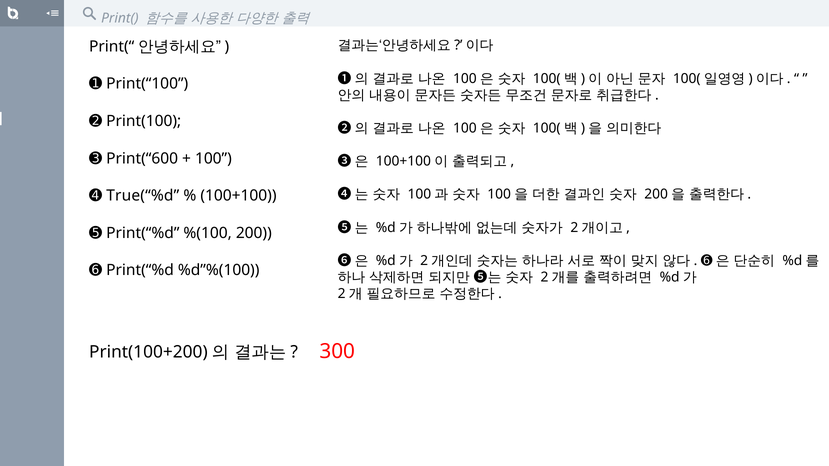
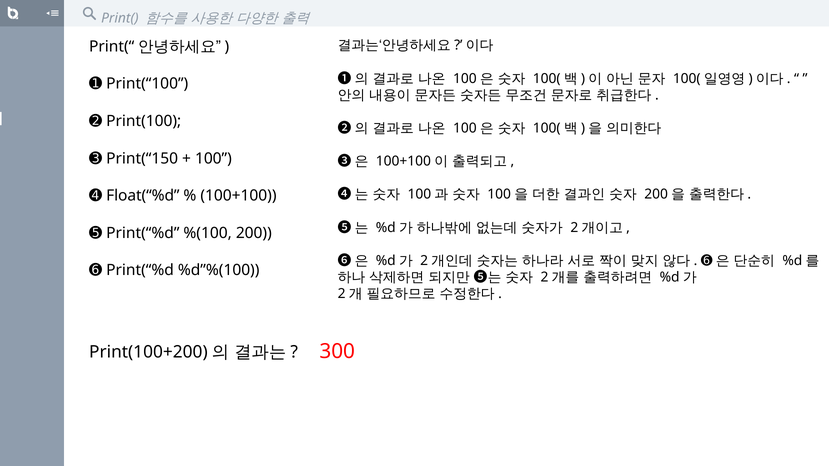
Print(“600: Print(“600 -> Print(“150 (142, 159)
True(“%d: True(“%d -> Float(“%d (143, 196)
